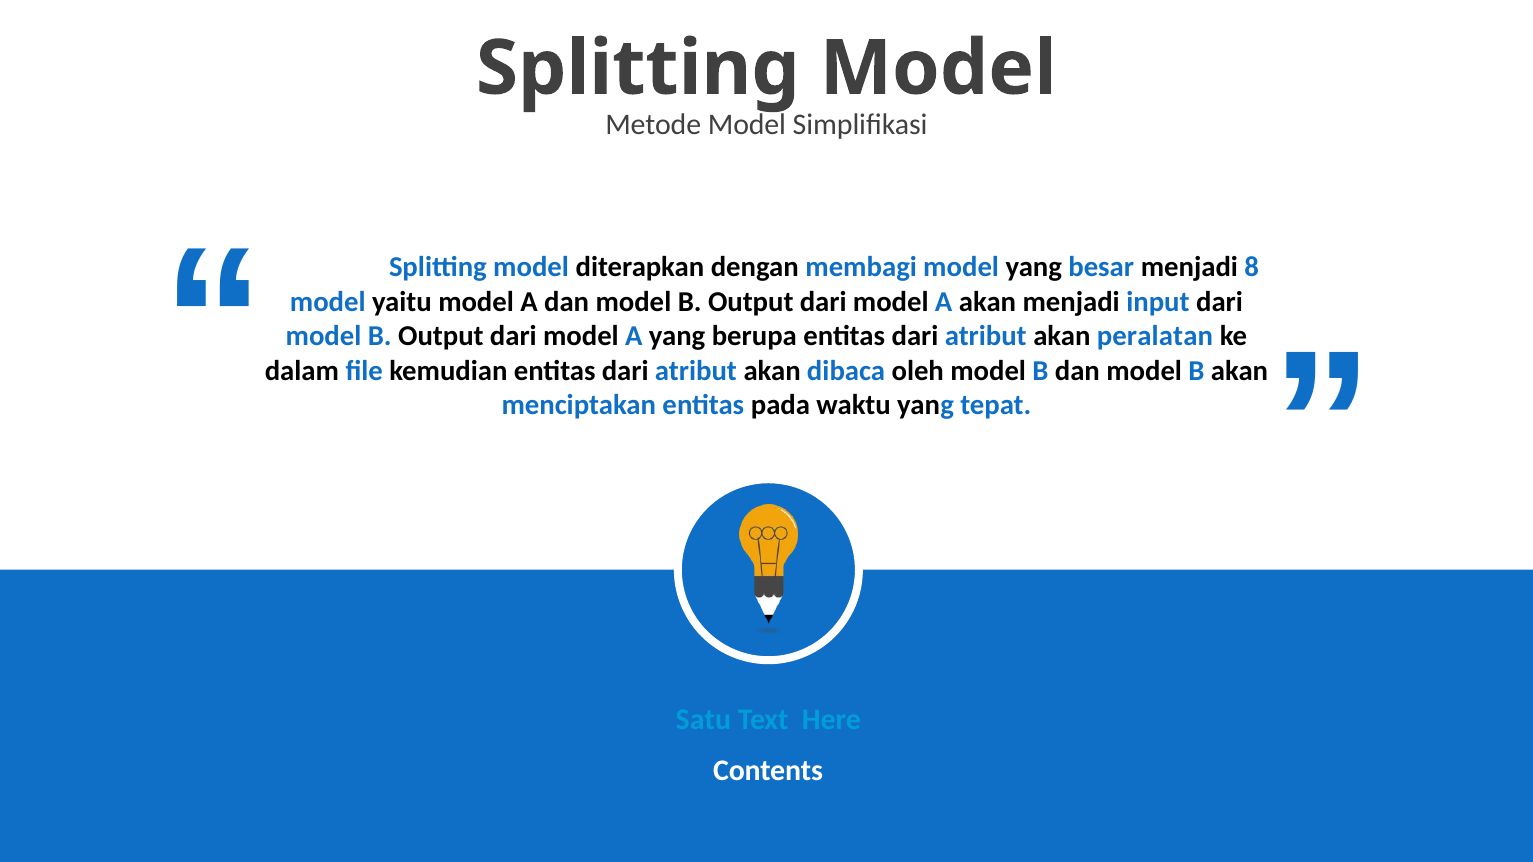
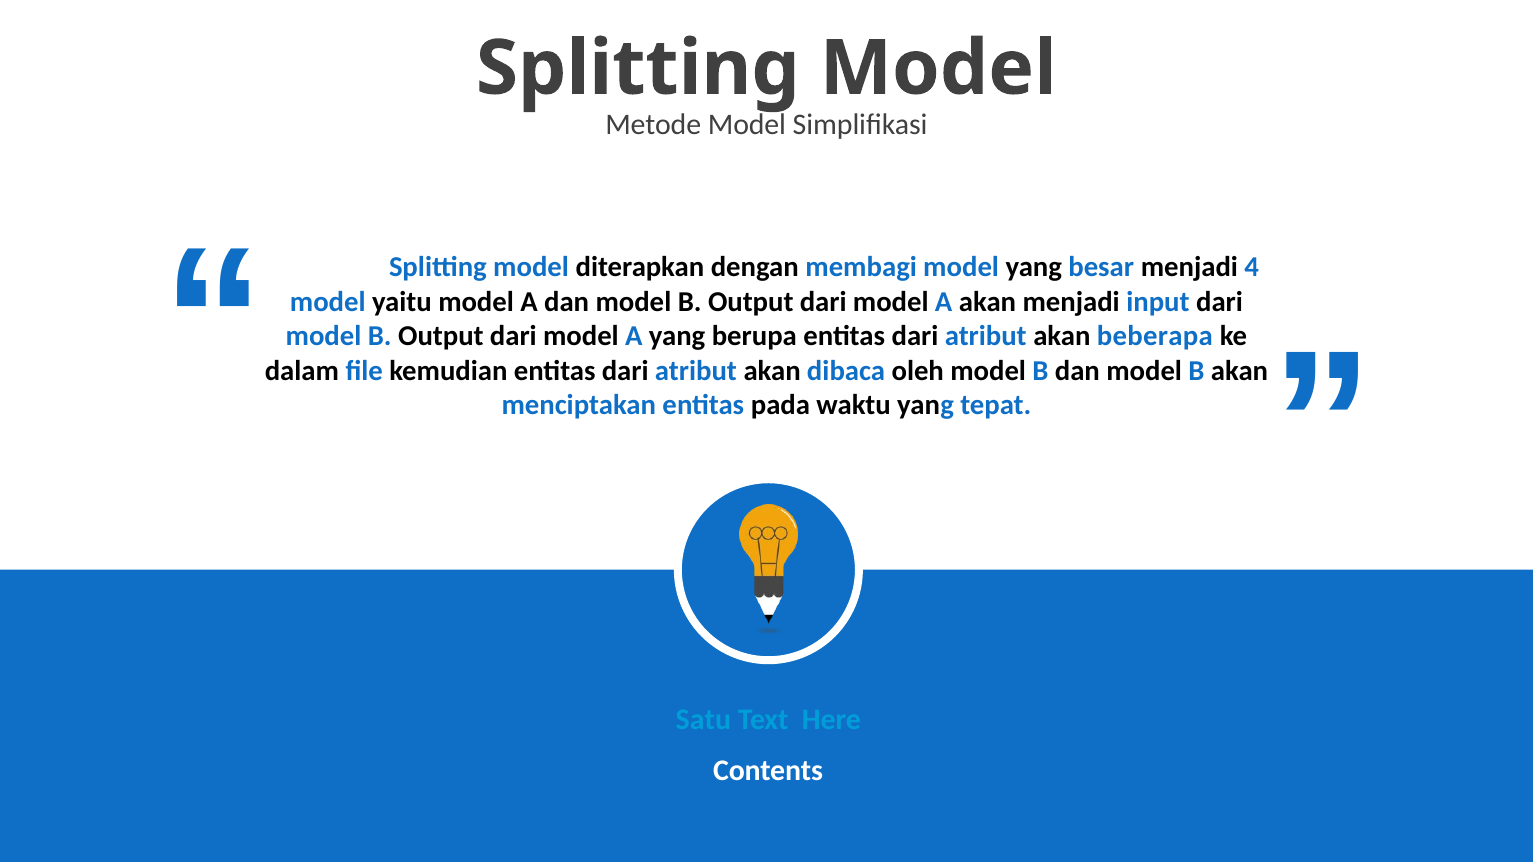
8: 8 -> 4 (1252, 267)
peralatan: peralatan -> beberapa (1155, 336)
